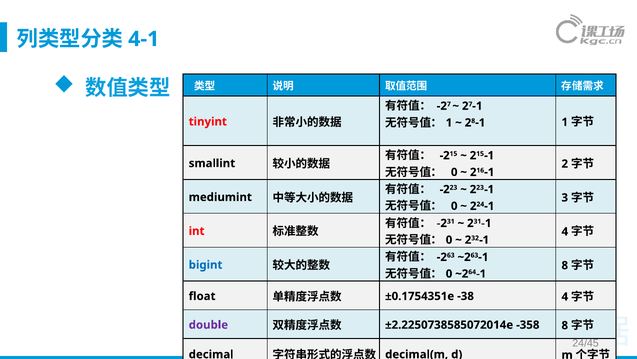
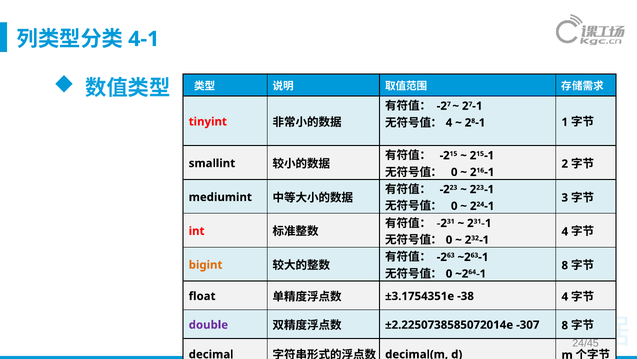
1: 1 -> 4 (449, 122)
bigint colour: blue -> orange (206, 264)
±0.1754351e: ±0.1754351e -> ±3.1754351e (420, 296)
-358: -358 -> -307 (528, 324)
